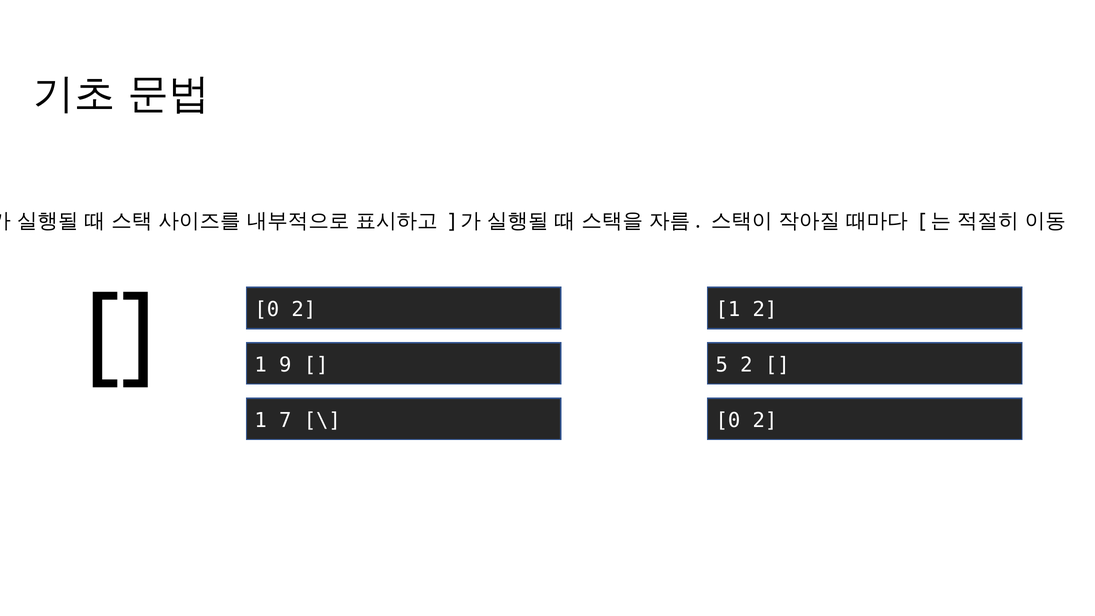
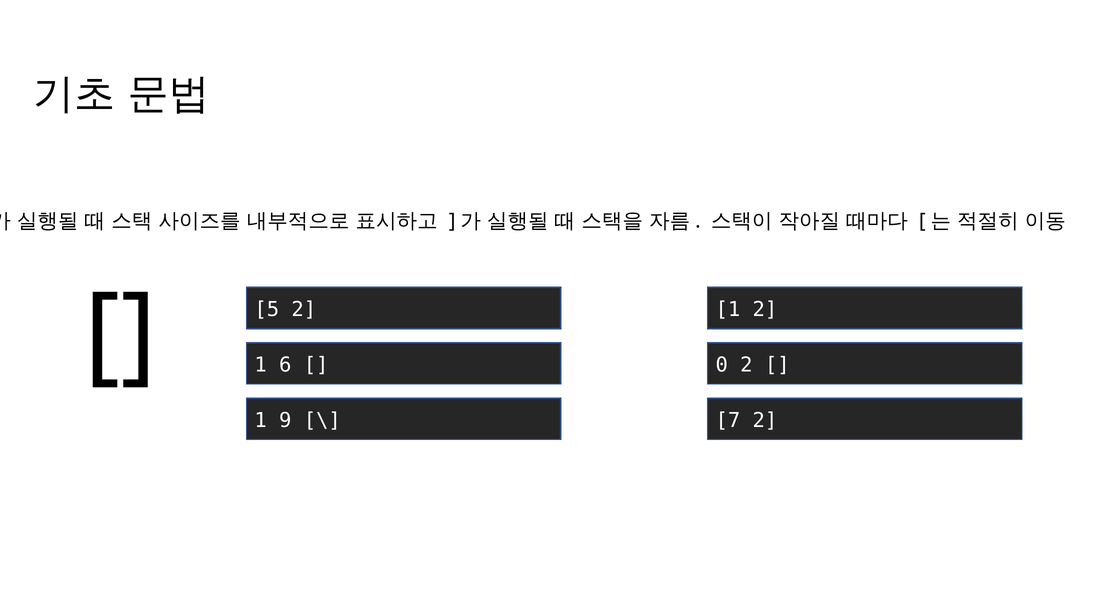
0: 0 -> 5 (267, 309)
9: 9 -> 6 (285, 365)
5: 5 -> 0 (722, 365)
7: 7 -> 9 (285, 420)
0: 0 -> 7 (728, 420)
